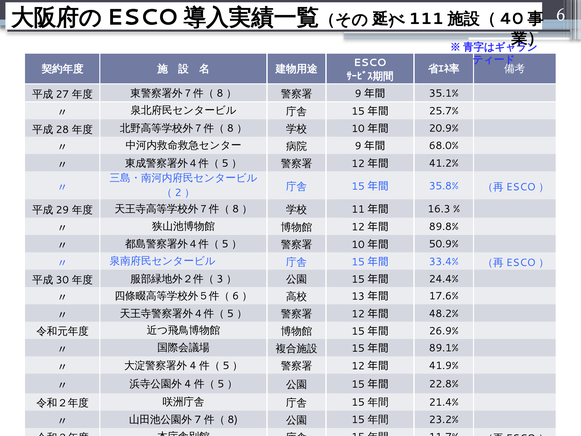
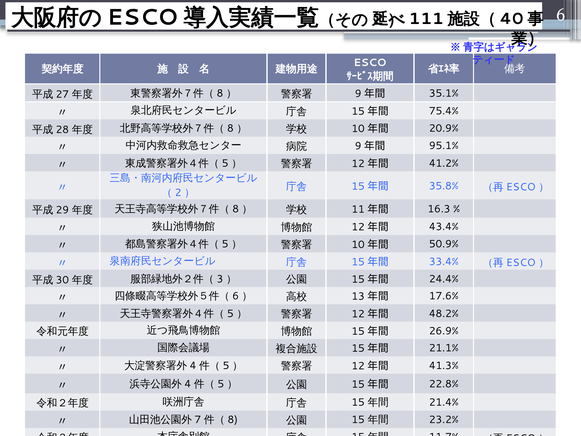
25.7%: 25.7% -> 75.4% (444, 111)
68.0%: 68.0% -> 95.1% (444, 146)
89.8%: 89.8% -> 43.4% (444, 227)
89.1%: 89.1% -> 21.1% (444, 348)
41.9%: 41.9% -> 41.3% (444, 365)
